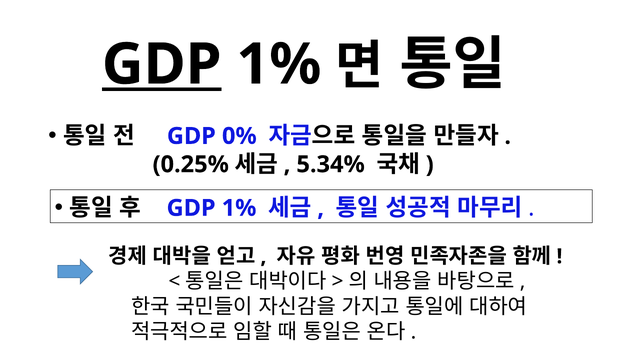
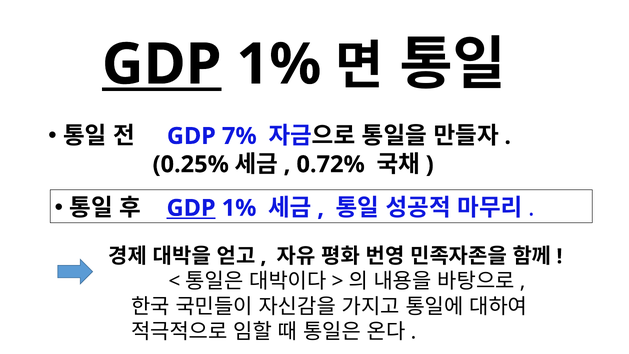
0%: 0% -> 7% (239, 136)
5.34%: 5.34% -> 0.72% (331, 164)
GDP underline: none -> present (191, 208)
